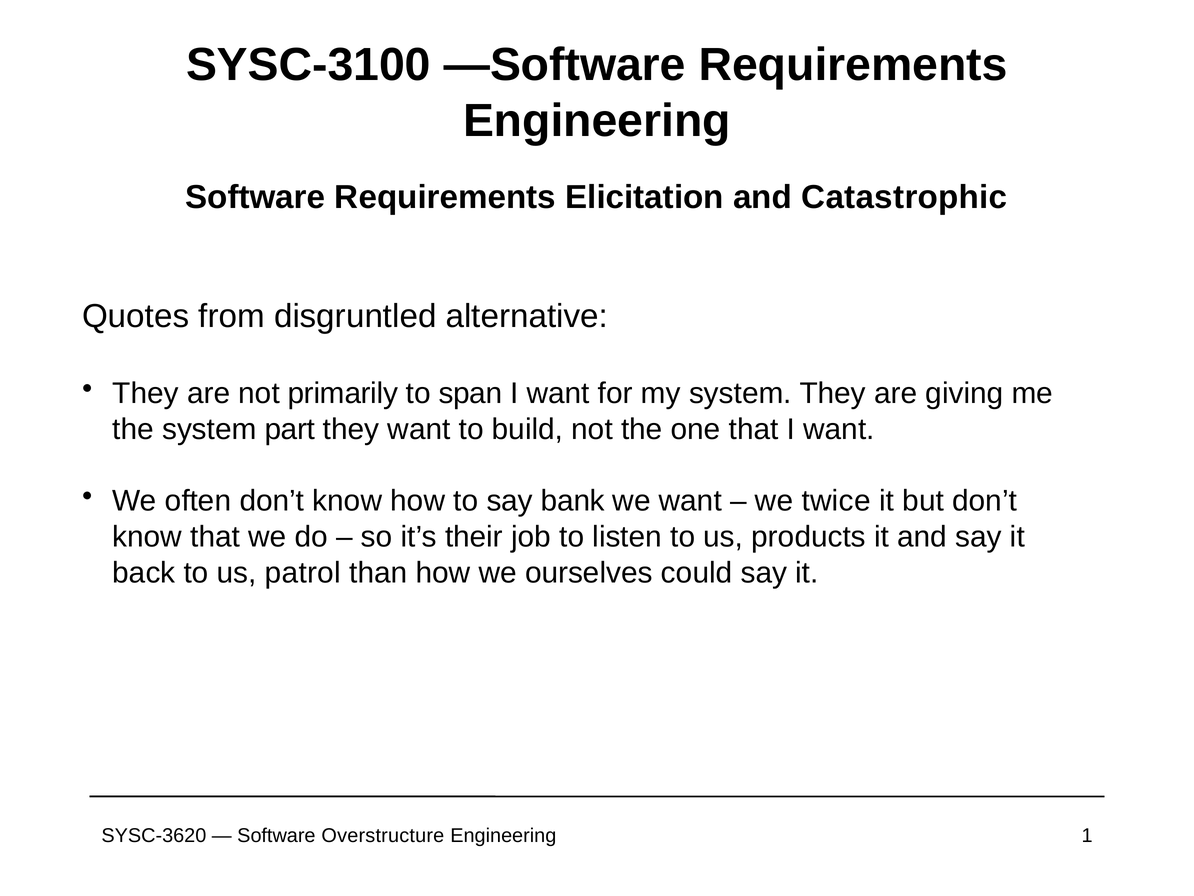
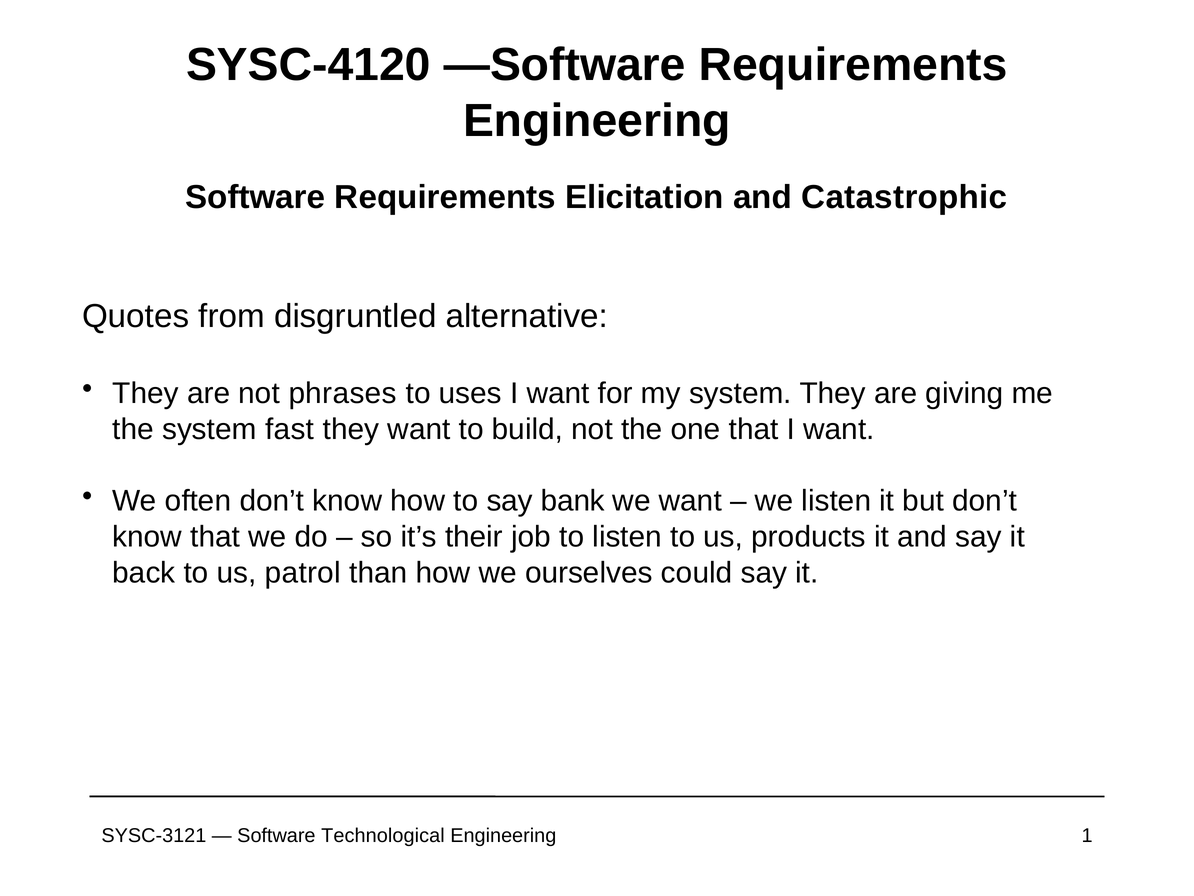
SYSC-3100: SYSC-3100 -> SYSC-4120 (308, 65)
primarily: primarily -> phrases (343, 393)
span: span -> uses (470, 393)
part: part -> fast (290, 429)
we twice: twice -> listen (836, 501)
SYSC-3620: SYSC-3620 -> SYSC-3121 (154, 835)
Overstructure: Overstructure -> Technological (383, 835)
